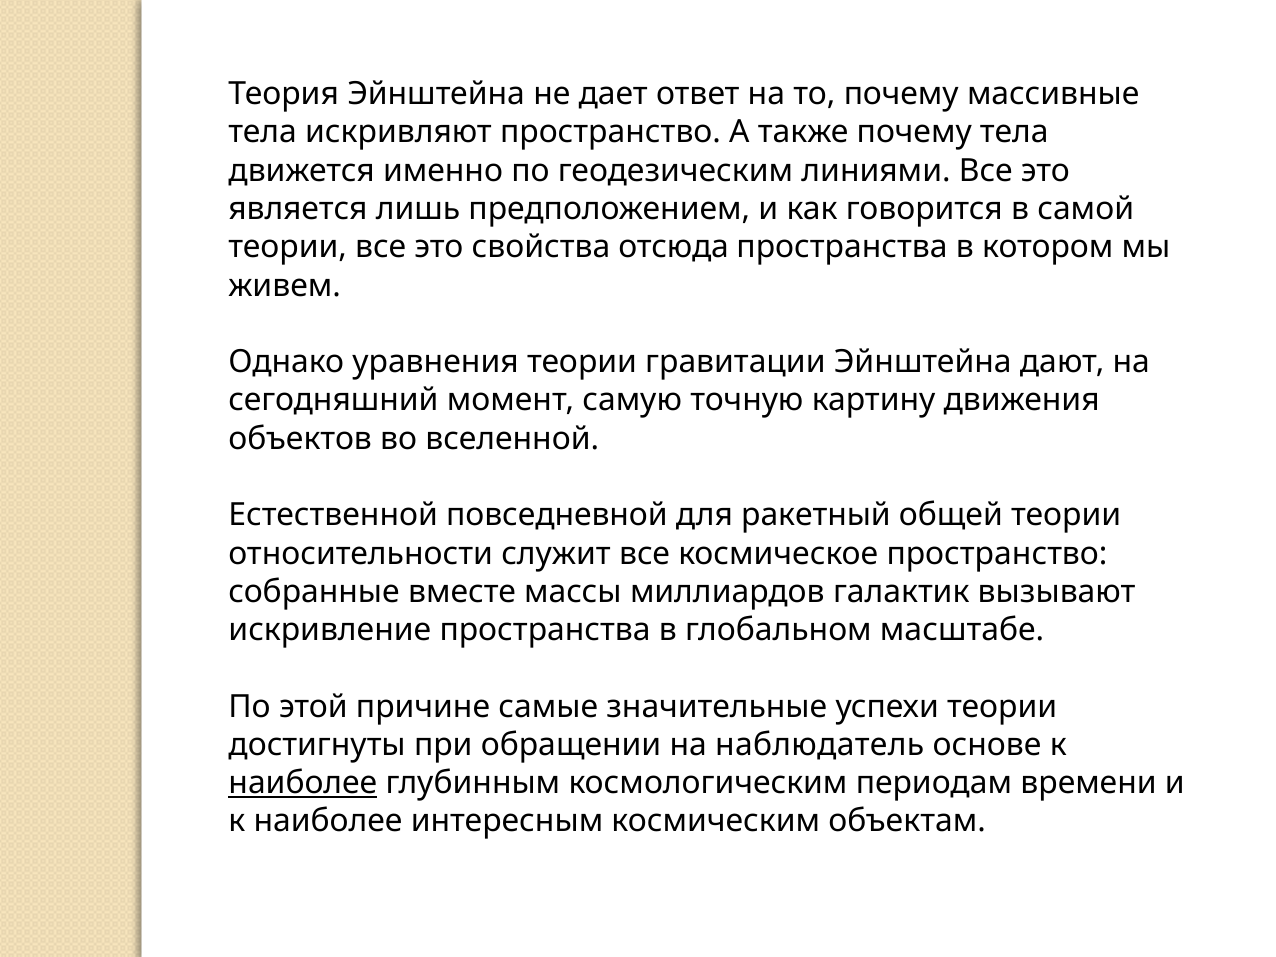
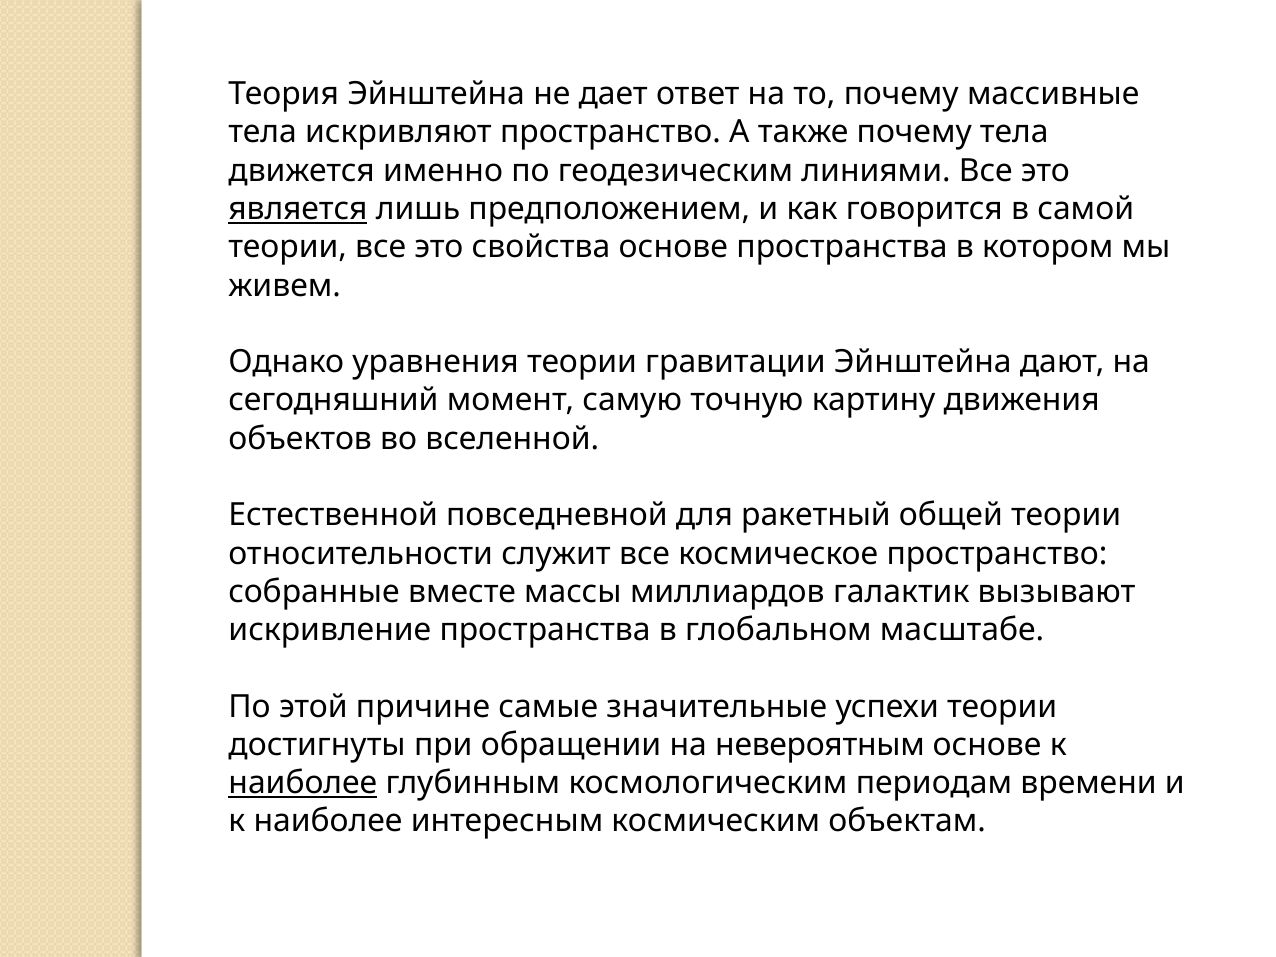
является underline: none -> present (298, 209)
свойства отсюда: отсюда -> основе (673, 247)
наблюдатель: наблюдатель -> невероятным (820, 745)
